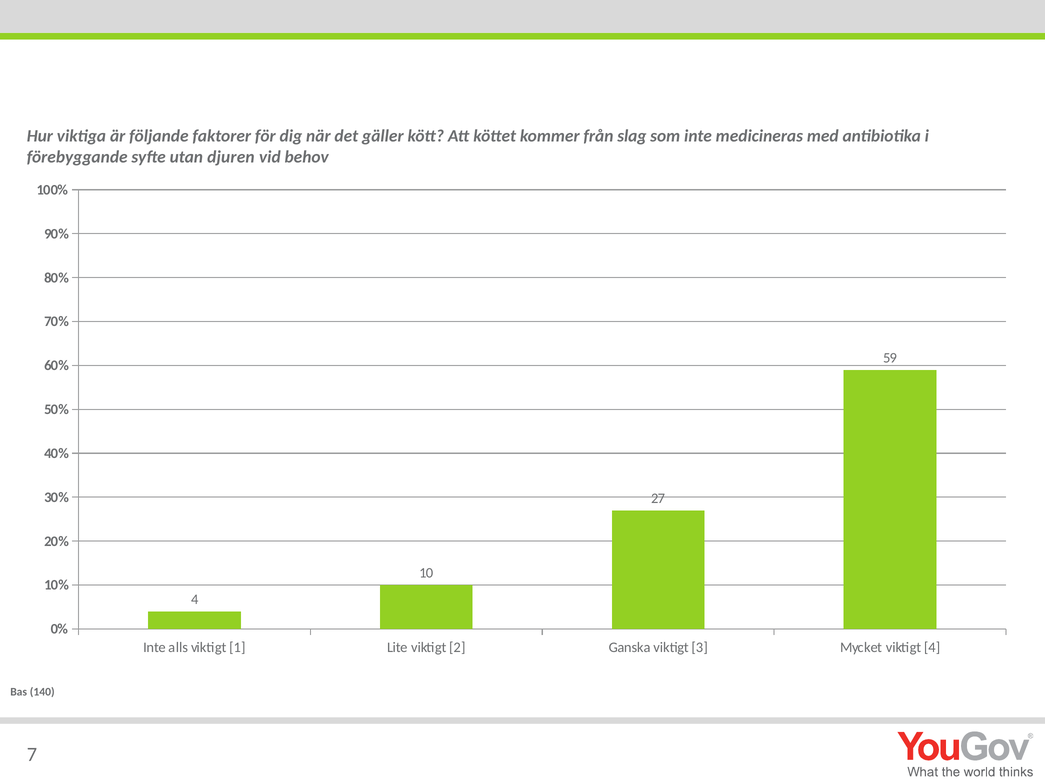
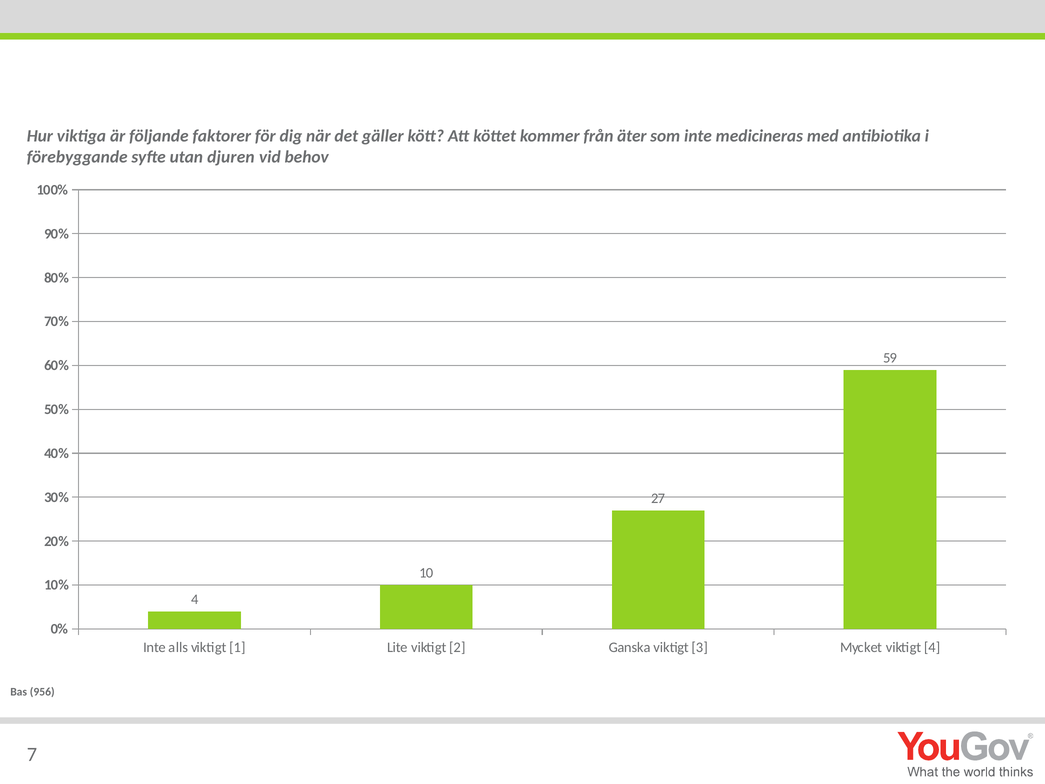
slag: slag -> äter (632, 136)
140: 140 -> 956 (42, 692)
